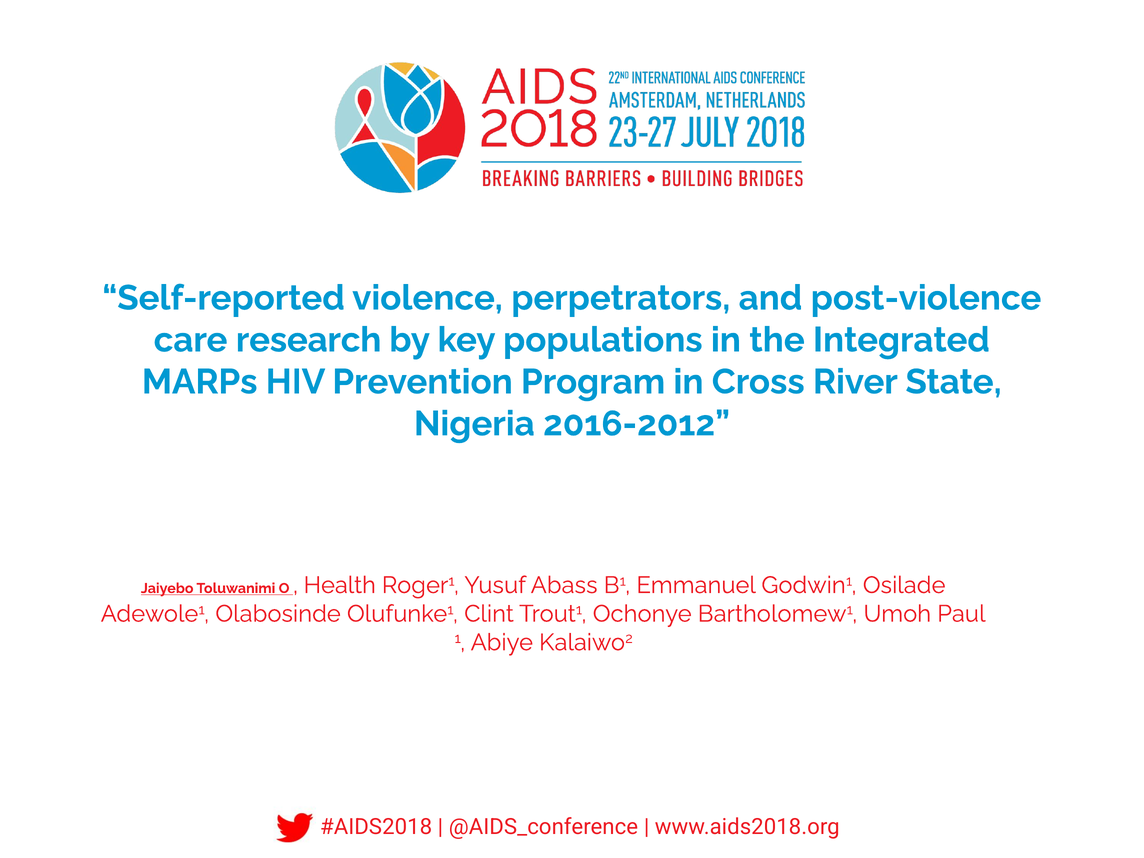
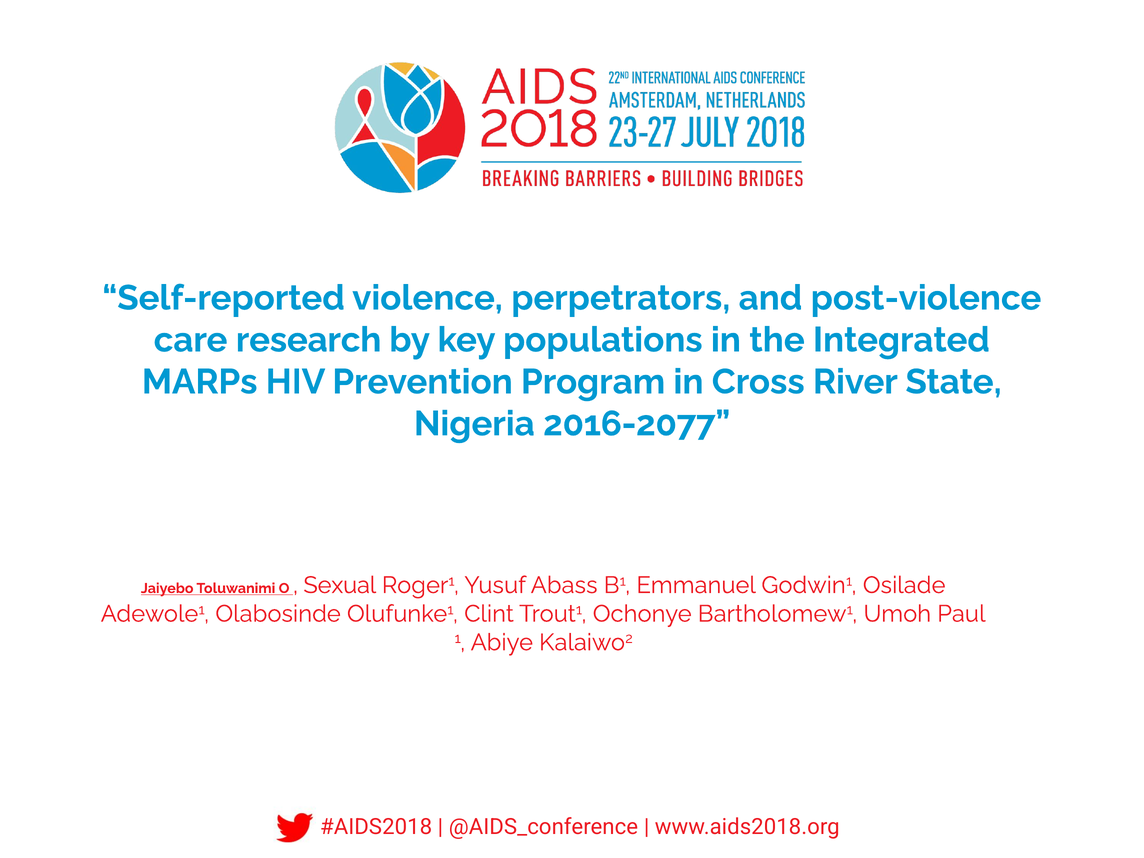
2016-2012: 2016-2012 -> 2016-2077 (637, 424)
Health: Health -> Sexual (340, 585)
